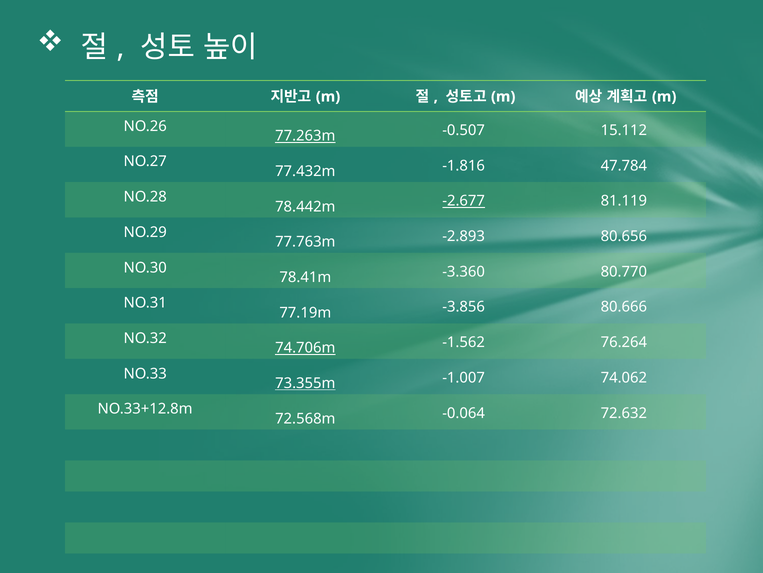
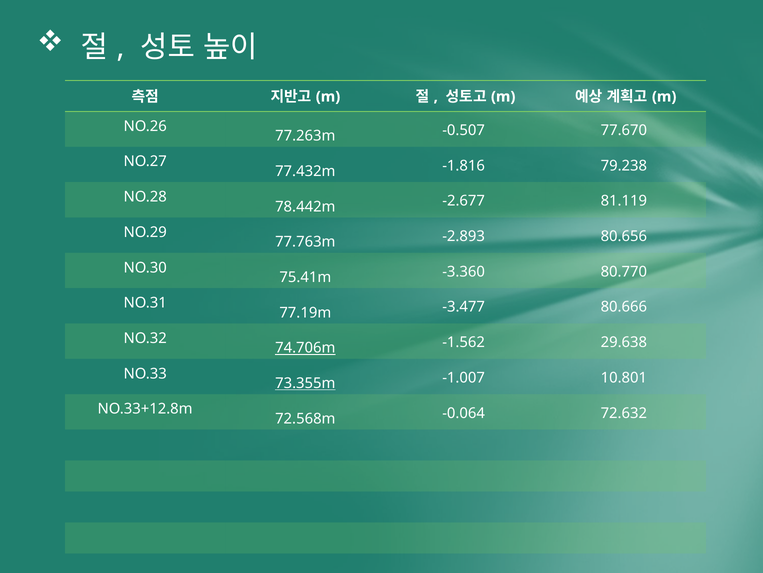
77.263m underline: present -> none (305, 136)
15.112: 15.112 -> 77.670 (624, 130)
47.784: 47.784 -> 79.238 (624, 165)
-2.677 underline: present -> none (464, 201)
78.41m: 78.41m -> 75.41m (305, 277)
-3.856: -3.856 -> -3.477 (464, 307)
76.264: 76.264 -> 29.638 (624, 342)
74.062: 74.062 -> 10.801 (624, 377)
